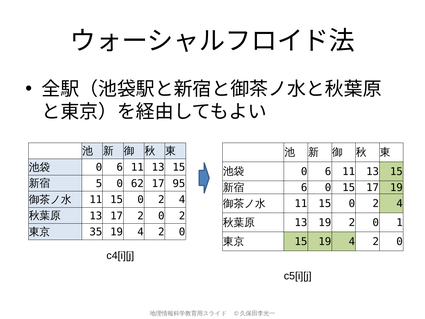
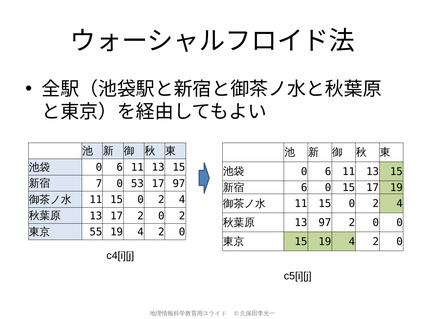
5: 5 -> 7 (99, 183)
62: 62 -> 53 (137, 183)
17 95: 95 -> 97 (179, 183)
13 19: 19 -> 97 (325, 223)
0 1: 1 -> 0 (400, 223)
35: 35 -> 55 (96, 232)
